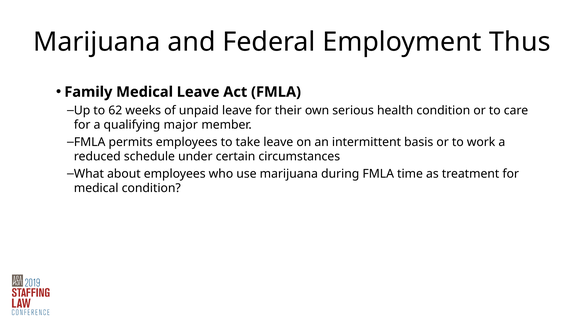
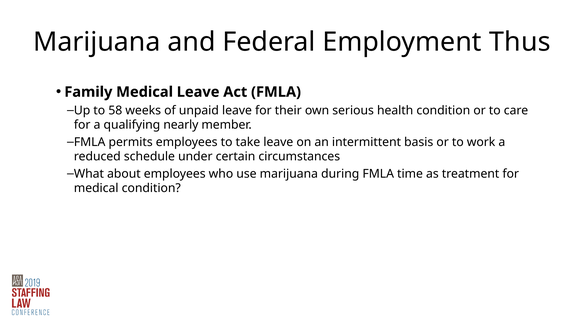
62: 62 -> 58 (115, 110)
major: major -> nearly (181, 125)
